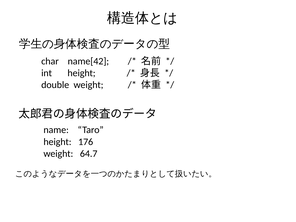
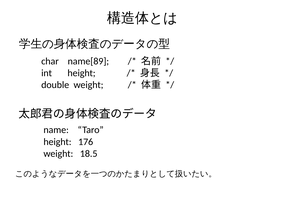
name[42: name[42 -> name[89 (88, 61)
64.7: 64.7 -> 18.5 (89, 154)
